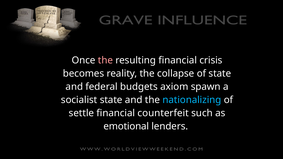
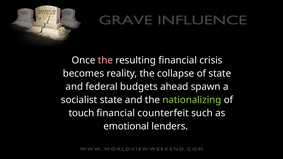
axiom: axiom -> ahead (174, 87)
nationalizing colour: light blue -> light green (192, 100)
settle: settle -> touch (81, 113)
